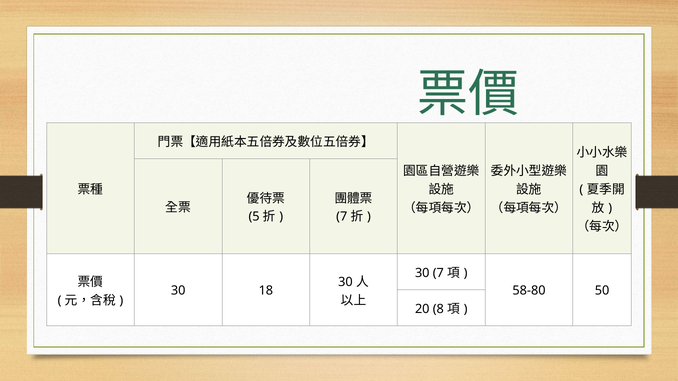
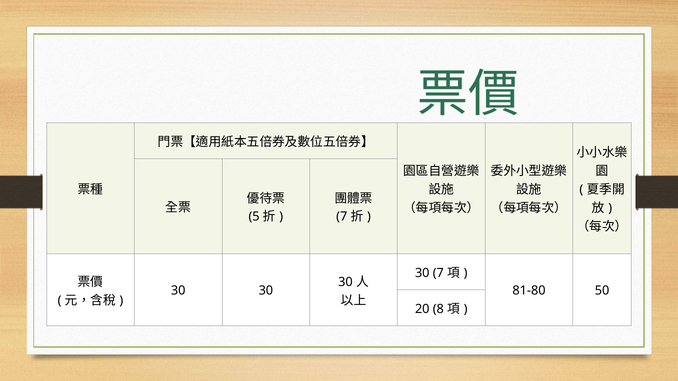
18: 18 -> 30 (266, 291)
58-80: 58-80 -> 81-80 (529, 291)
